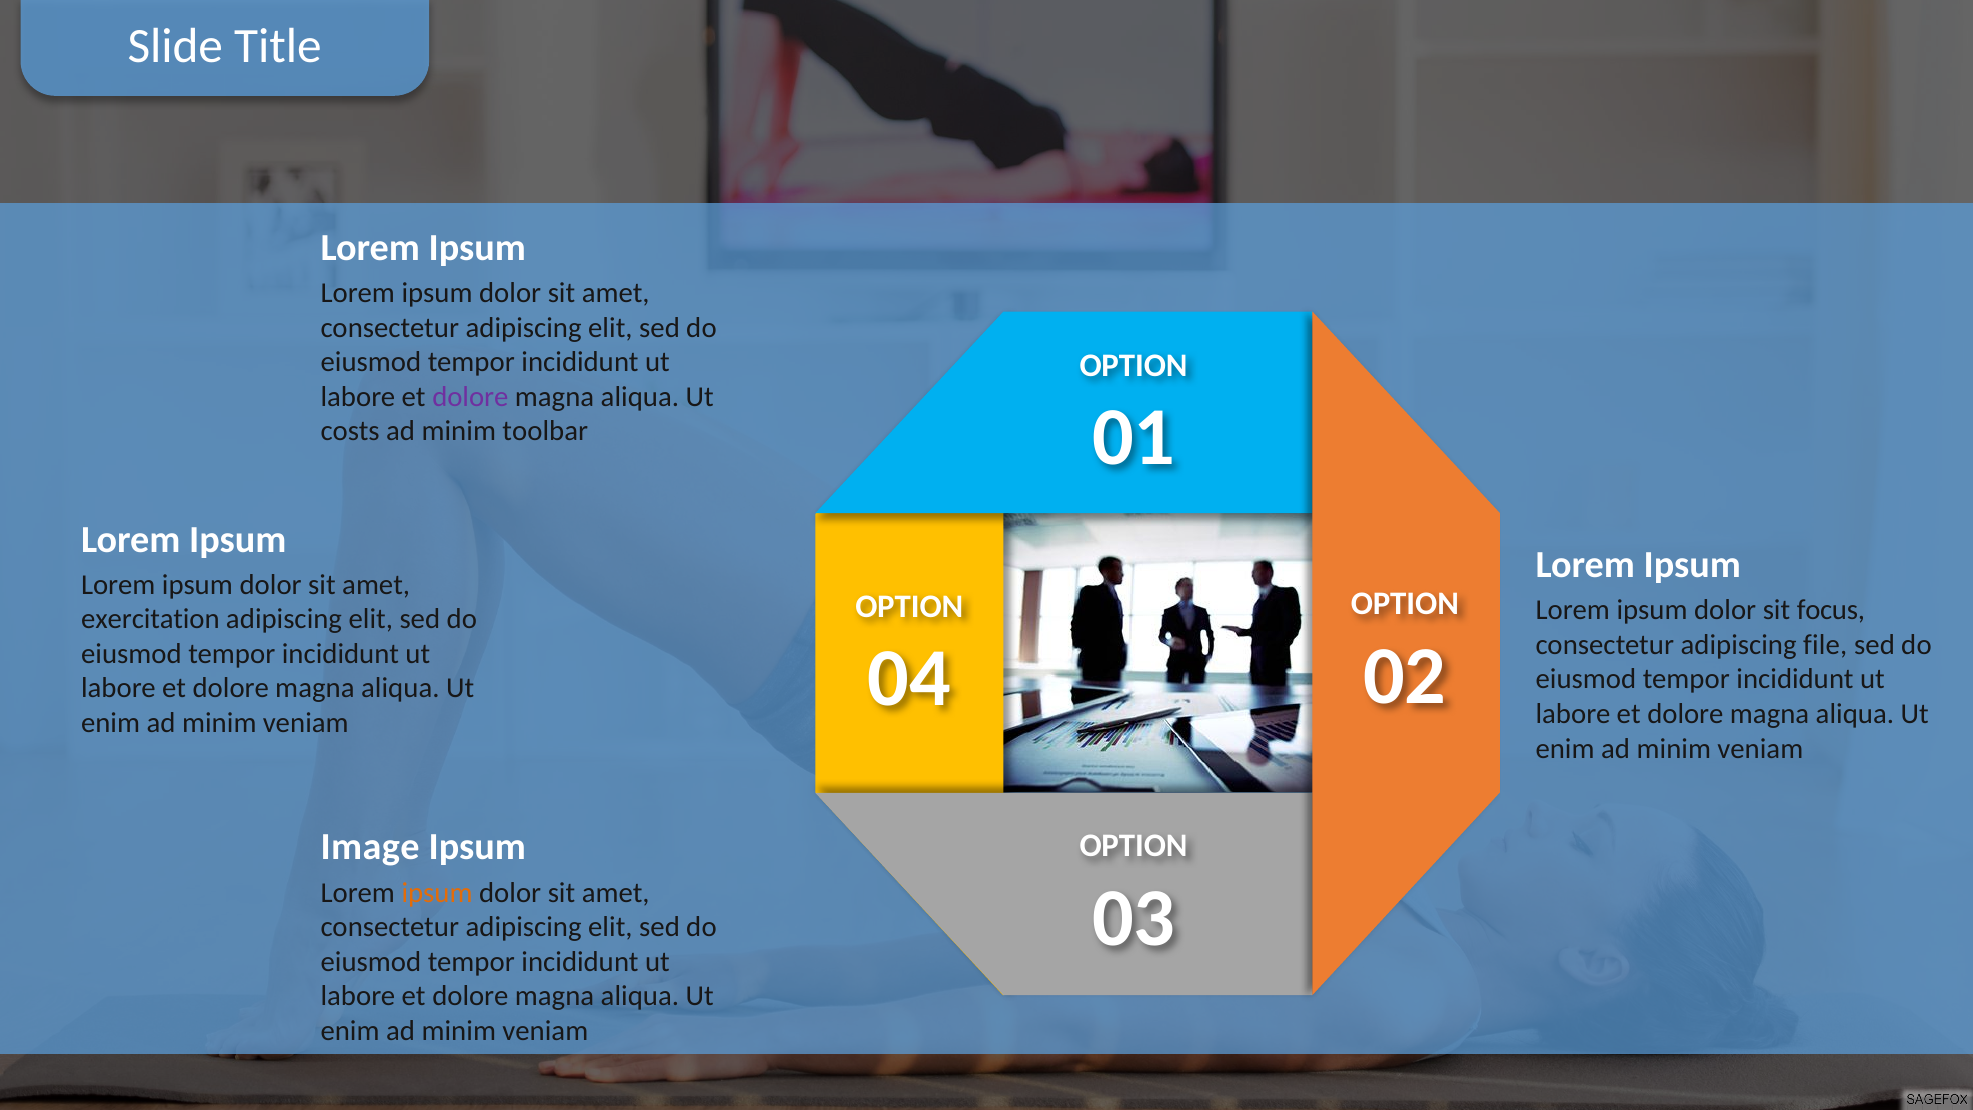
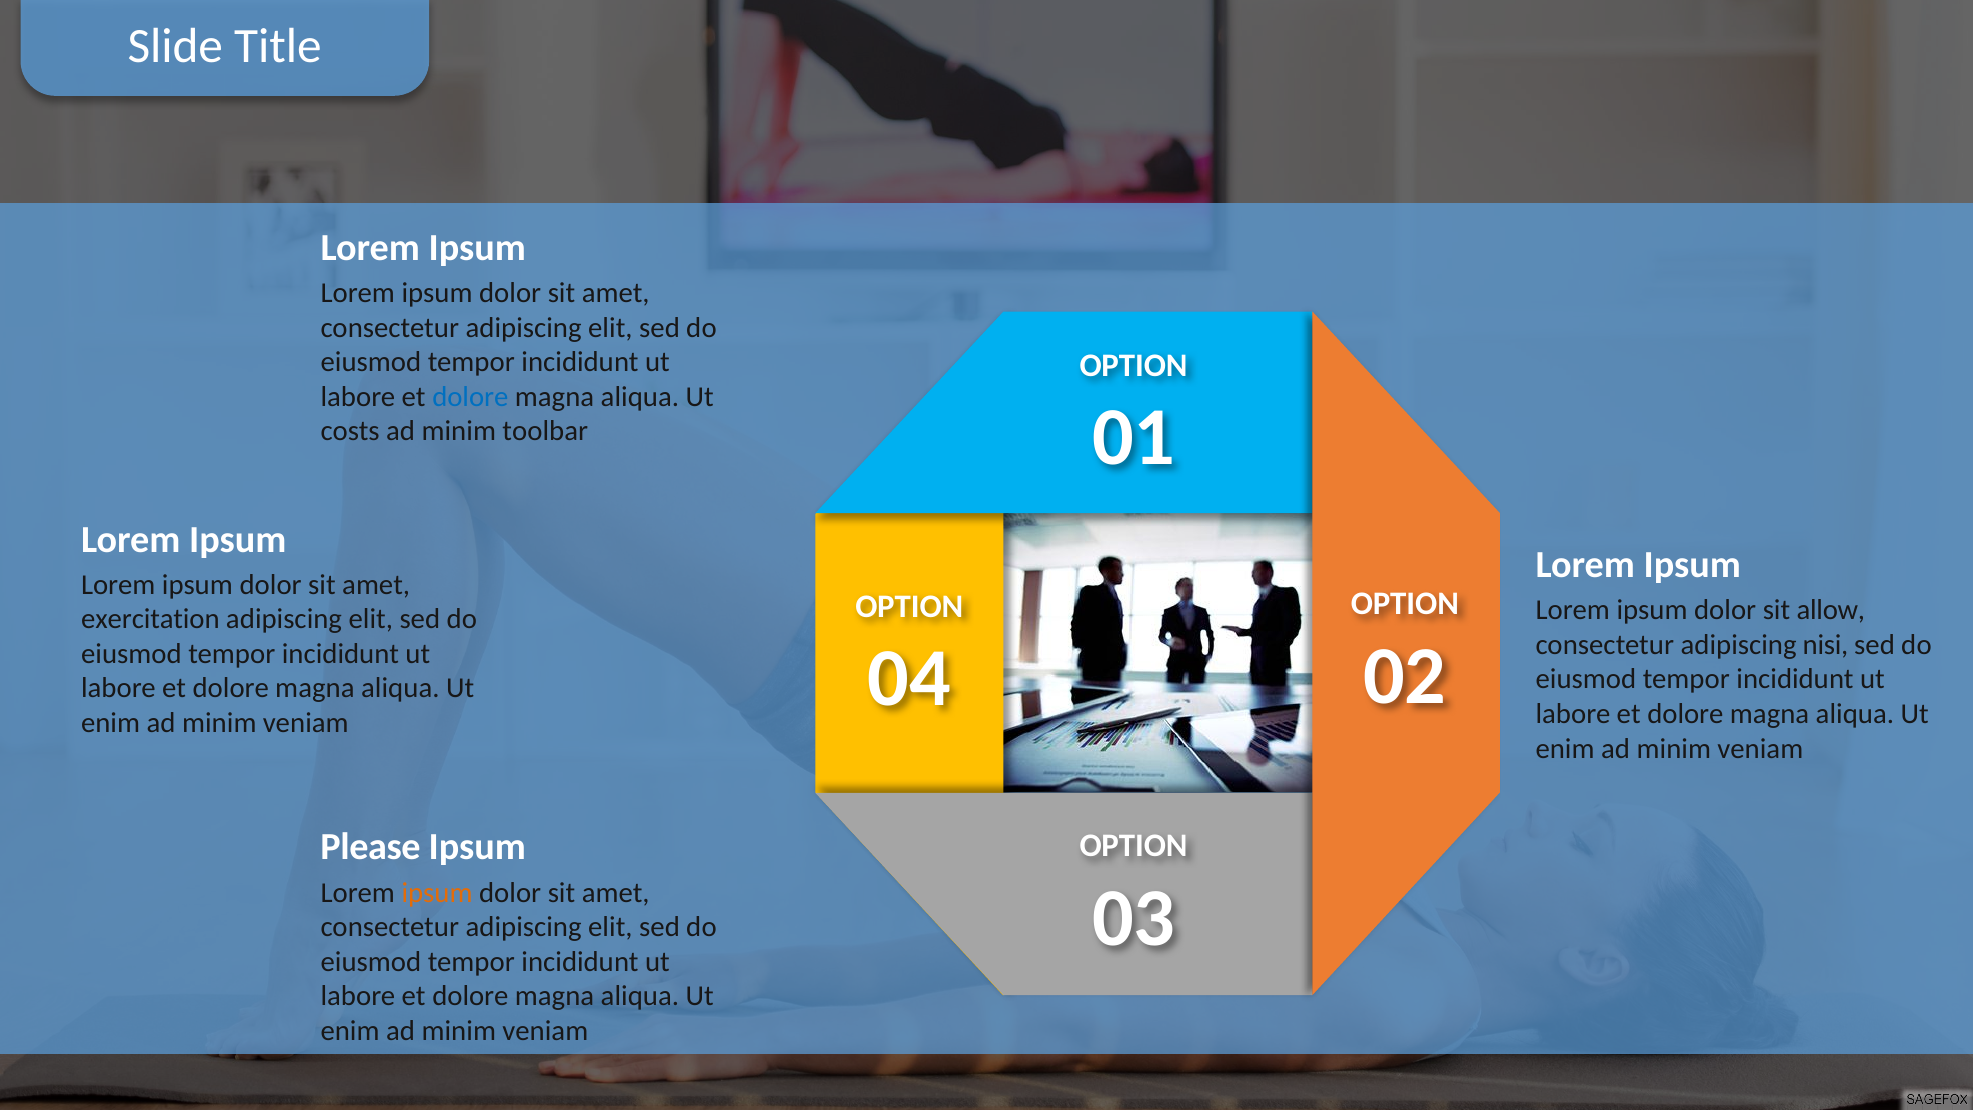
dolore colour: purple -> blue (470, 397)
focus: focus -> allow (1831, 610)
file: file -> nisi (1826, 645)
Image: Image -> Please (371, 847)
